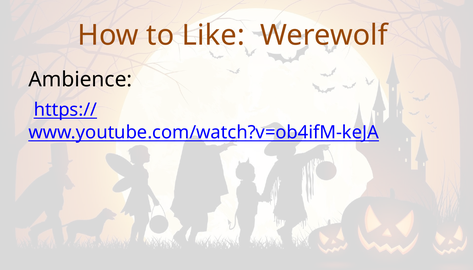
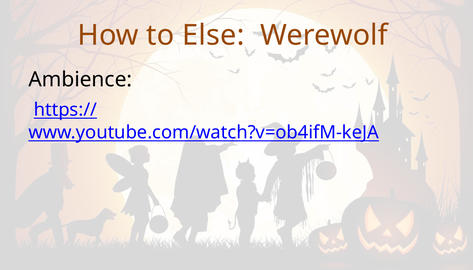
Like: Like -> Else (213, 35)
